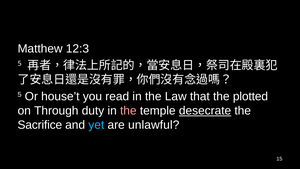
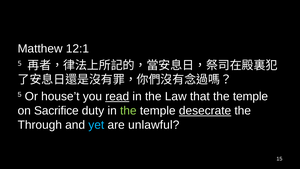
12:3: 12:3 -> 12:1 (77, 49)
read underline: none -> present (117, 96)
that the plotted: plotted -> temple (250, 96)
Through: Through -> Sacrifice (56, 111)
the colour: pink -> light green (128, 111)
Sacrifice: Sacrifice -> Through (40, 125)
